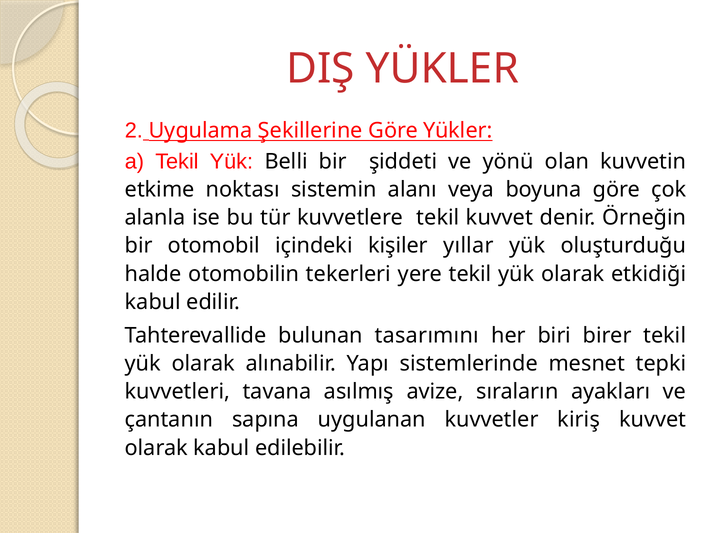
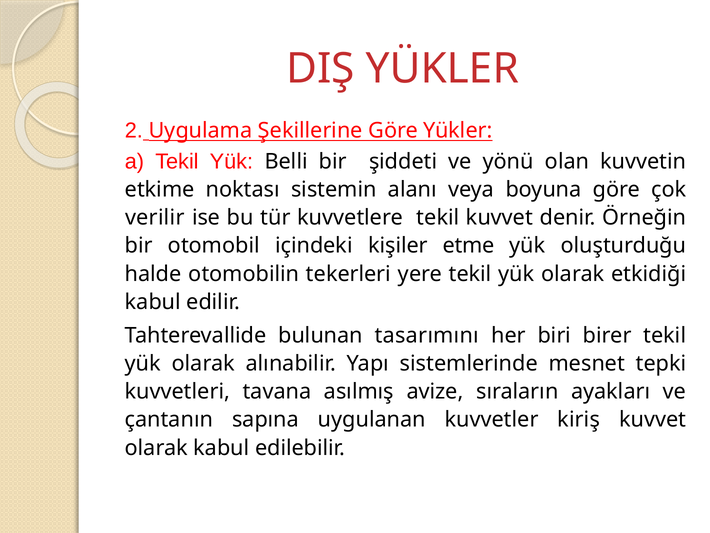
alanla: alanla -> verilir (155, 217)
yıllar: yıllar -> etme (469, 246)
